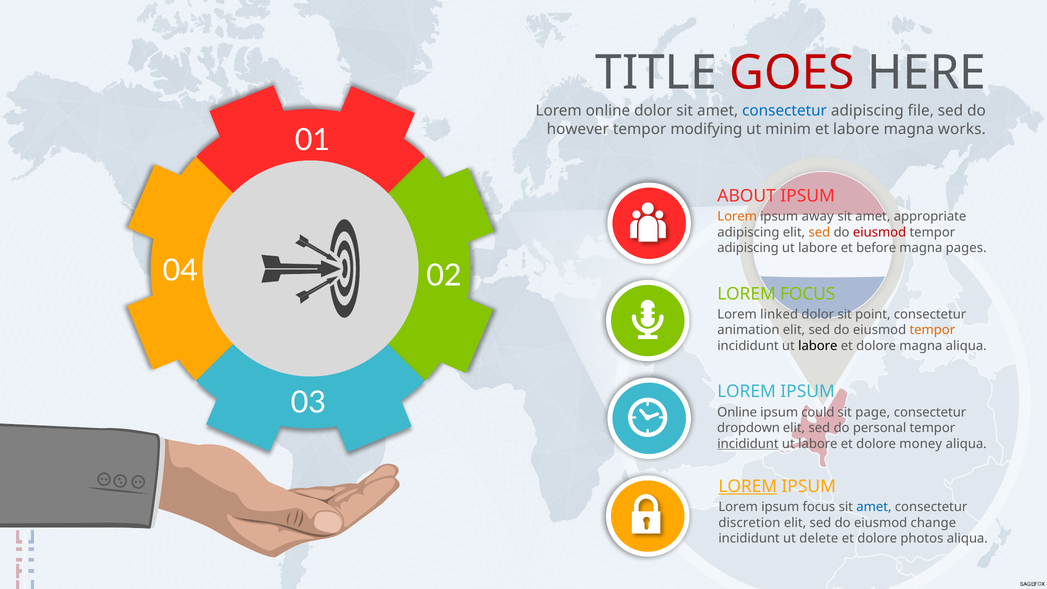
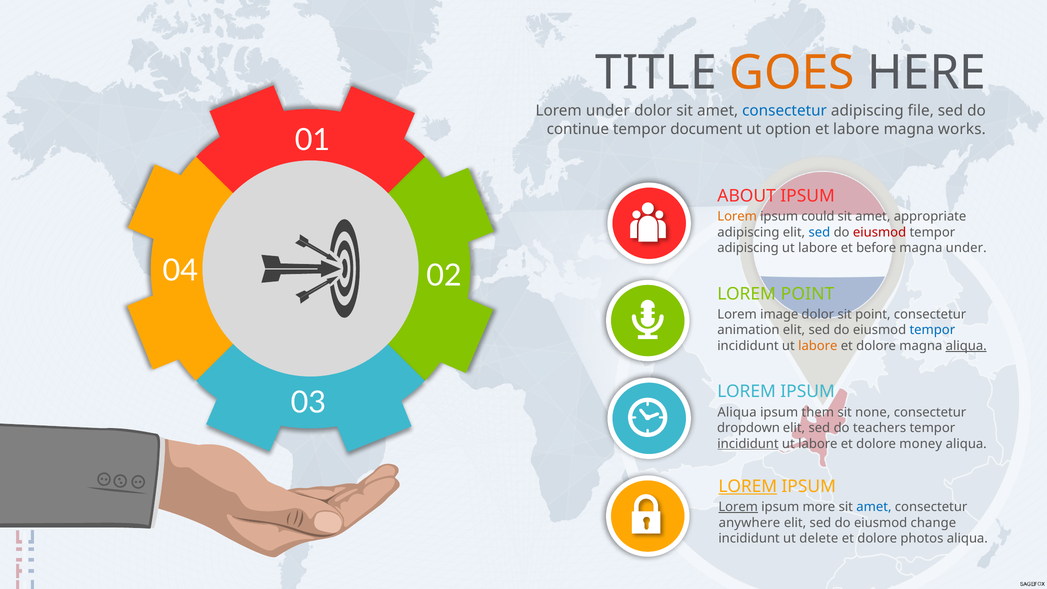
GOES colour: red -> orange (792, 73)
Lorem online: online -> under (608, 111)
however: however -> continue (578, 129)
modifying: modifying -> document (706, 129)
minim: minim -> option (788, 129)
away: away -> could (818, 217)
sed colour: orange -> blue (819, 232)
magna pages: pages -> under (966, 248)
LOREM FOCUS: FOCUS -> POINT (808, 294)
linked: linked -> image (779, 314)
tempor colour: orange -> blue (932, 330)
labore colour: black -> orange (818, 346)
aliqua underline: none -> present (966, 346)
Online: Online -> Aliqua (737, 412)
could: could -> them (818, 412)
page: page -> none (873, 412)
personal: personal -> teachers (880, 428)
Lorem underline: none -> present (738, 507)
ipsum focus: focus -> more (819, 507)
discretion: discretion -> anywhere (749, 523)
